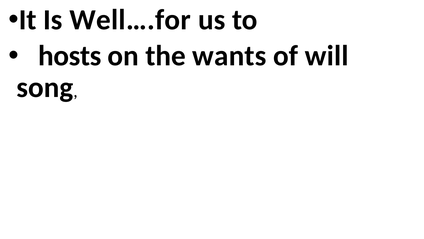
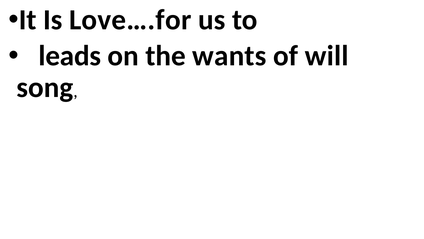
Well….for: Well….for -> Love….for (130, 20)
hosts: hosts -> leads (70, 56)
